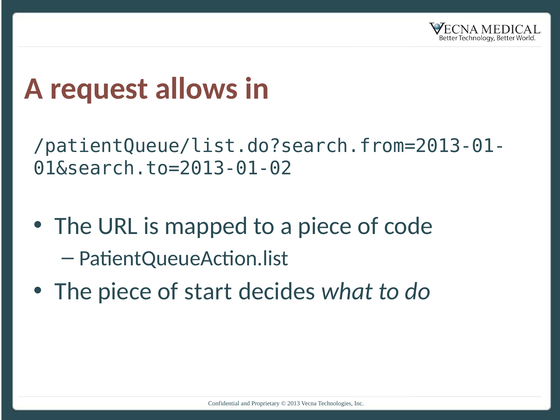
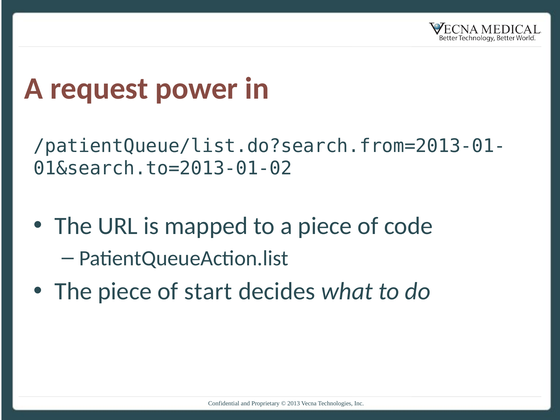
allows: allows -> power (197, 88)
